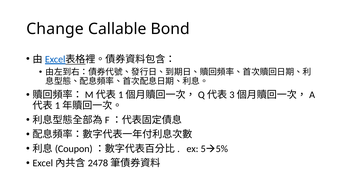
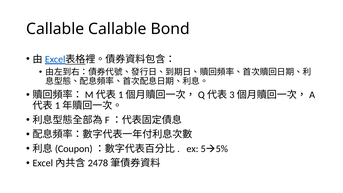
Change: Change -> Callable (55, 29)
